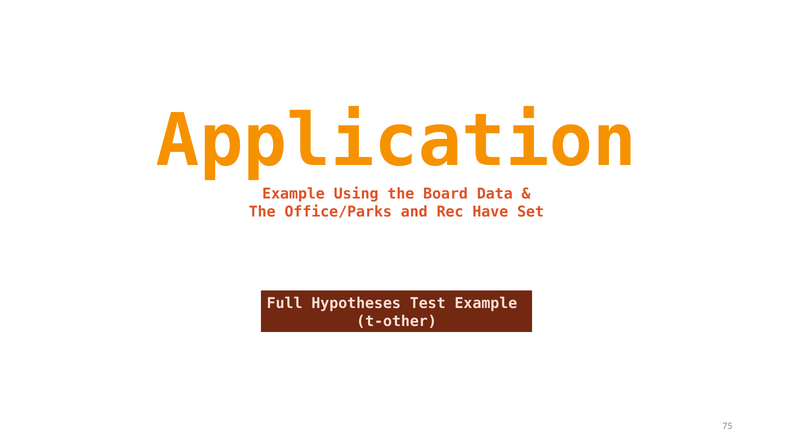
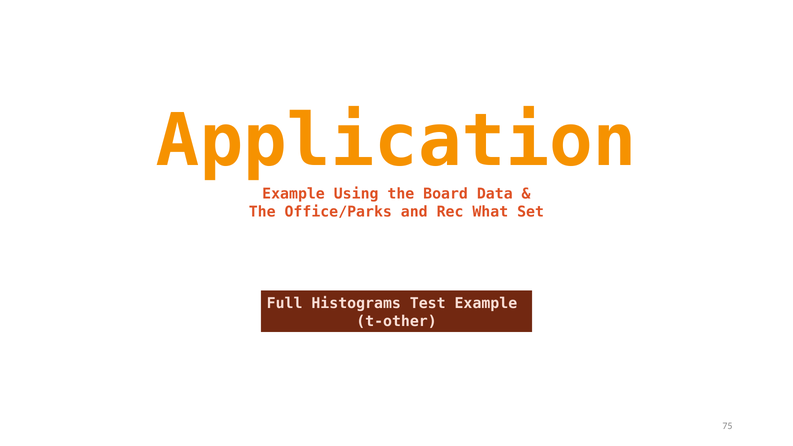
Have: Have -> What (490, 212)
Hypotheses: Hypotheses -> Histograms (356, 303)
